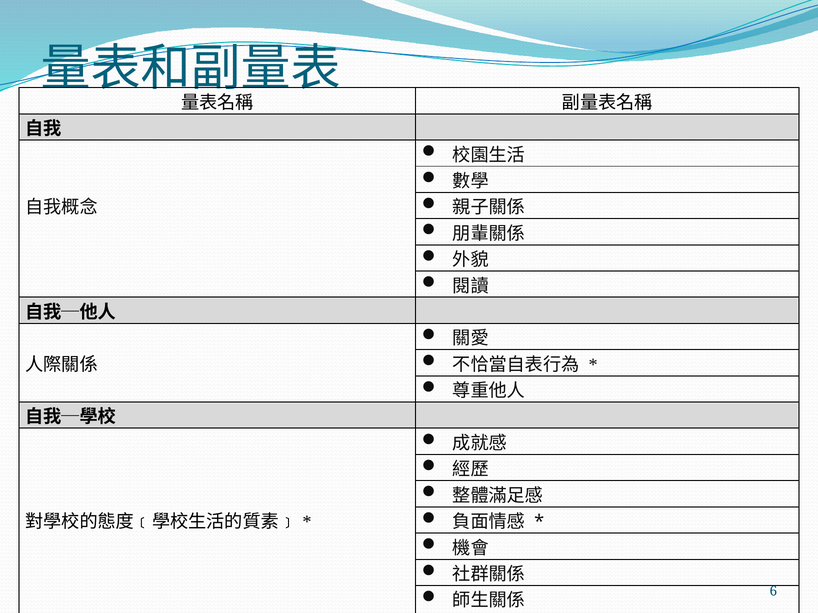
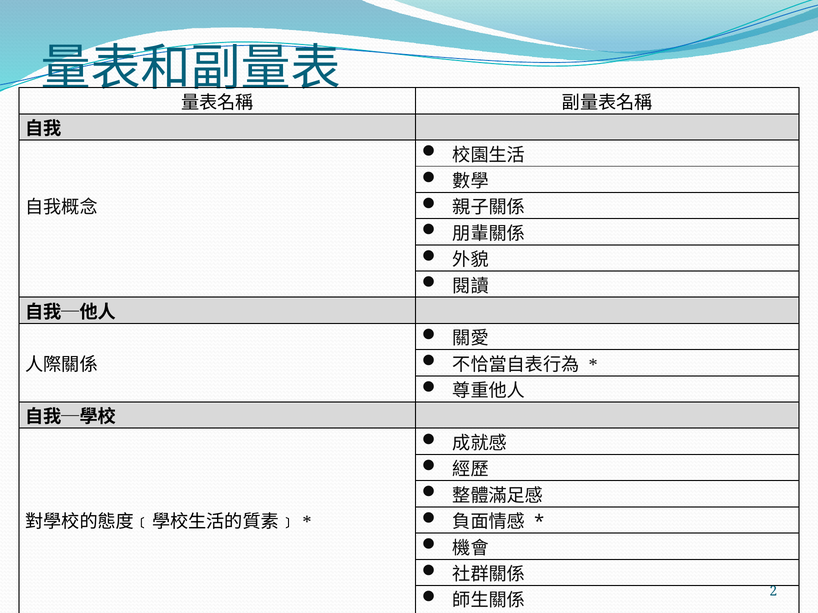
6: 6 -> 2 (773, 592)
